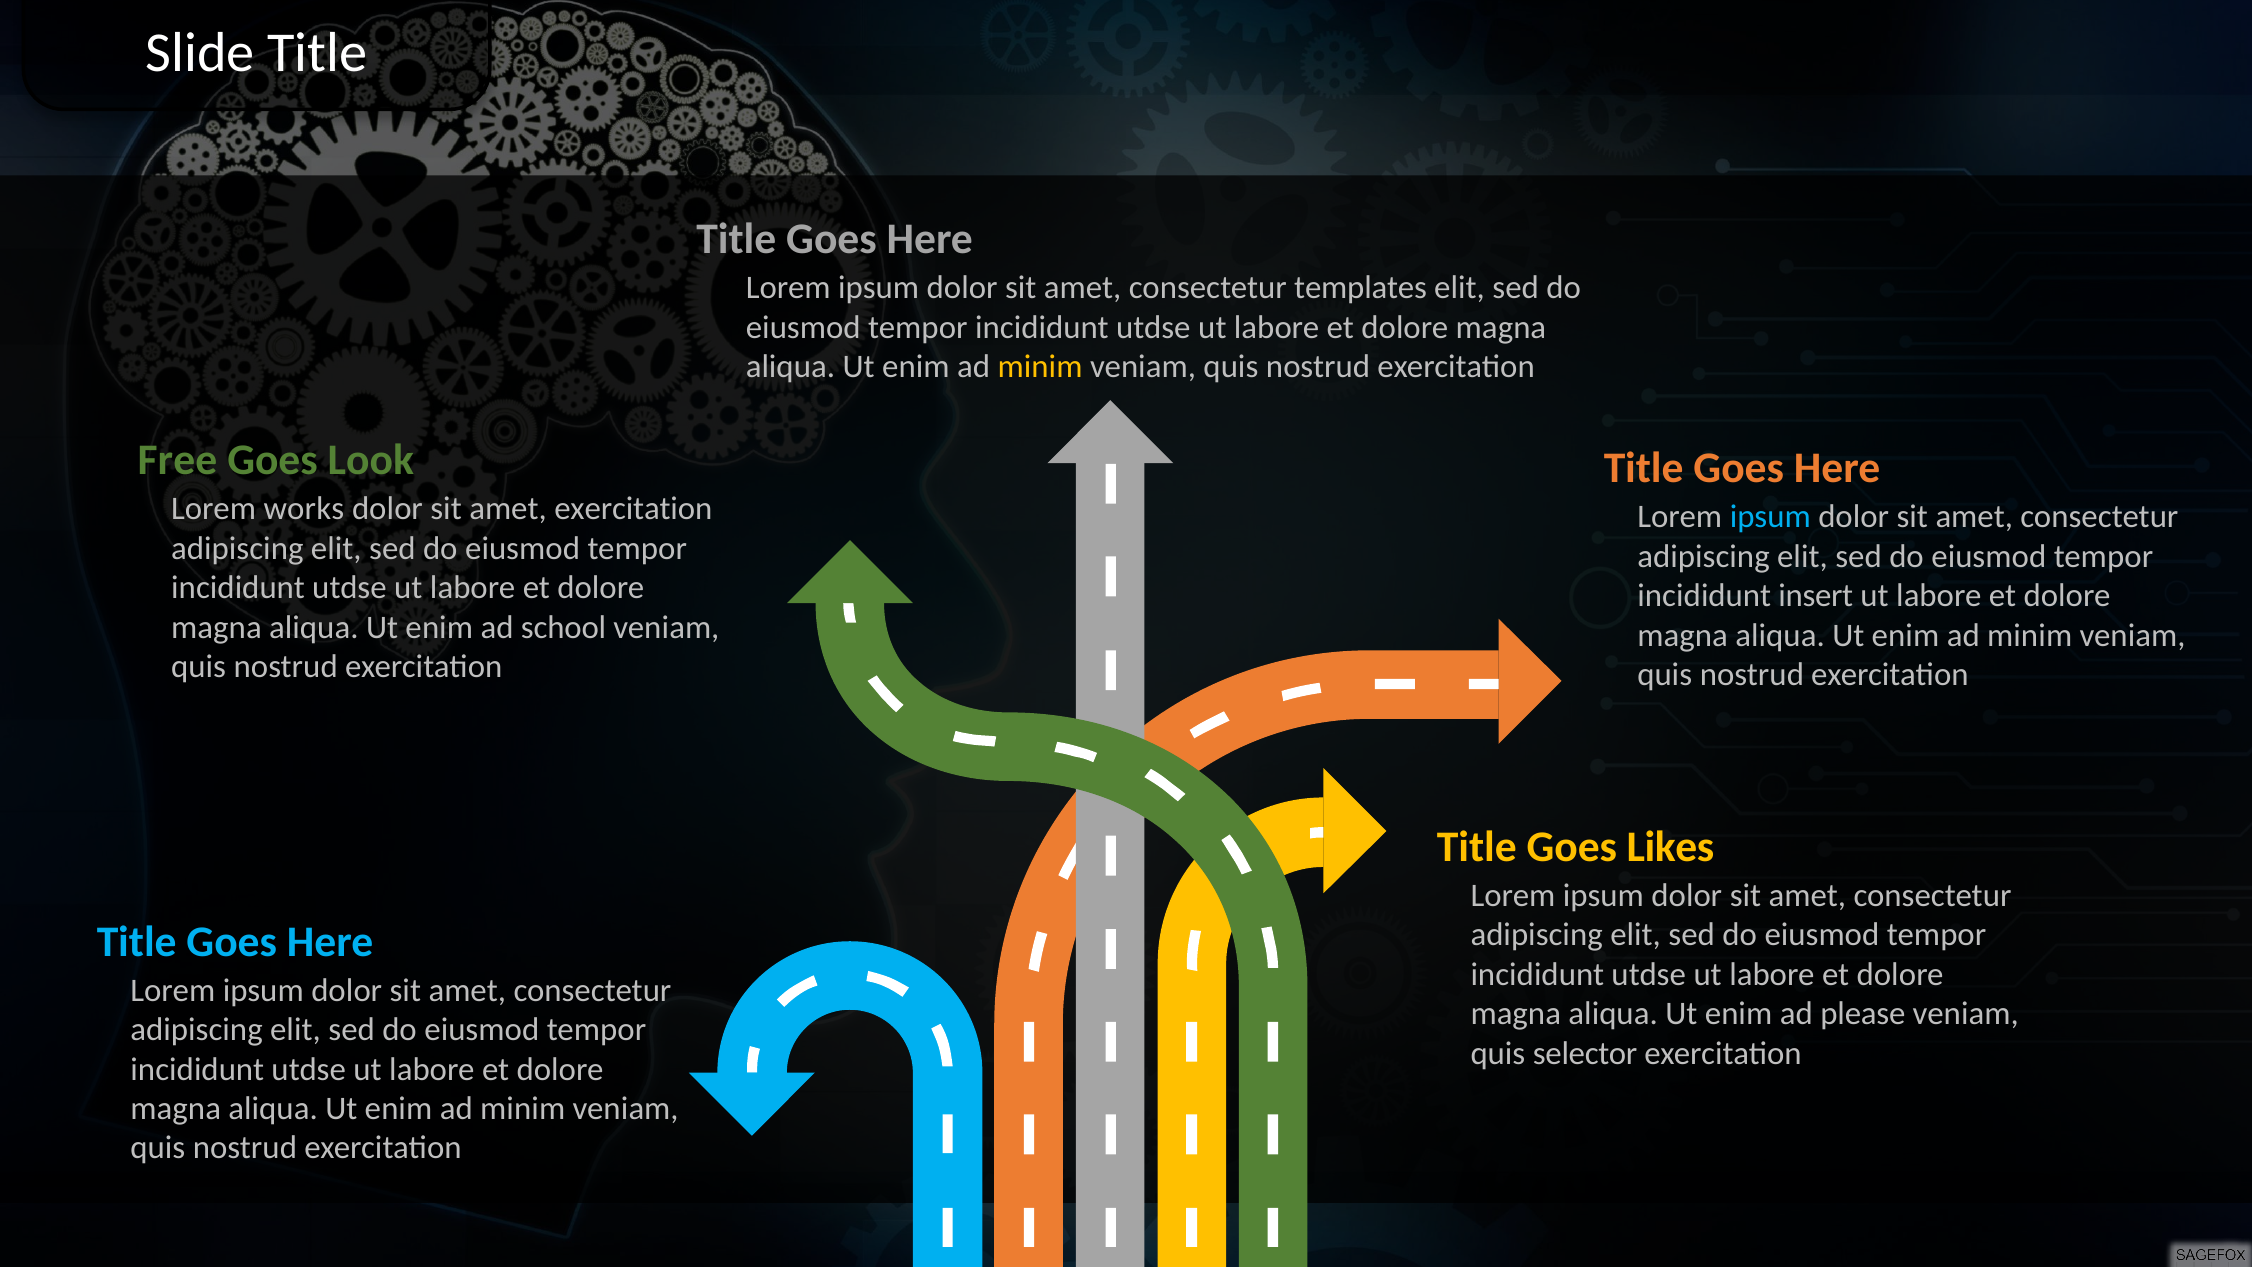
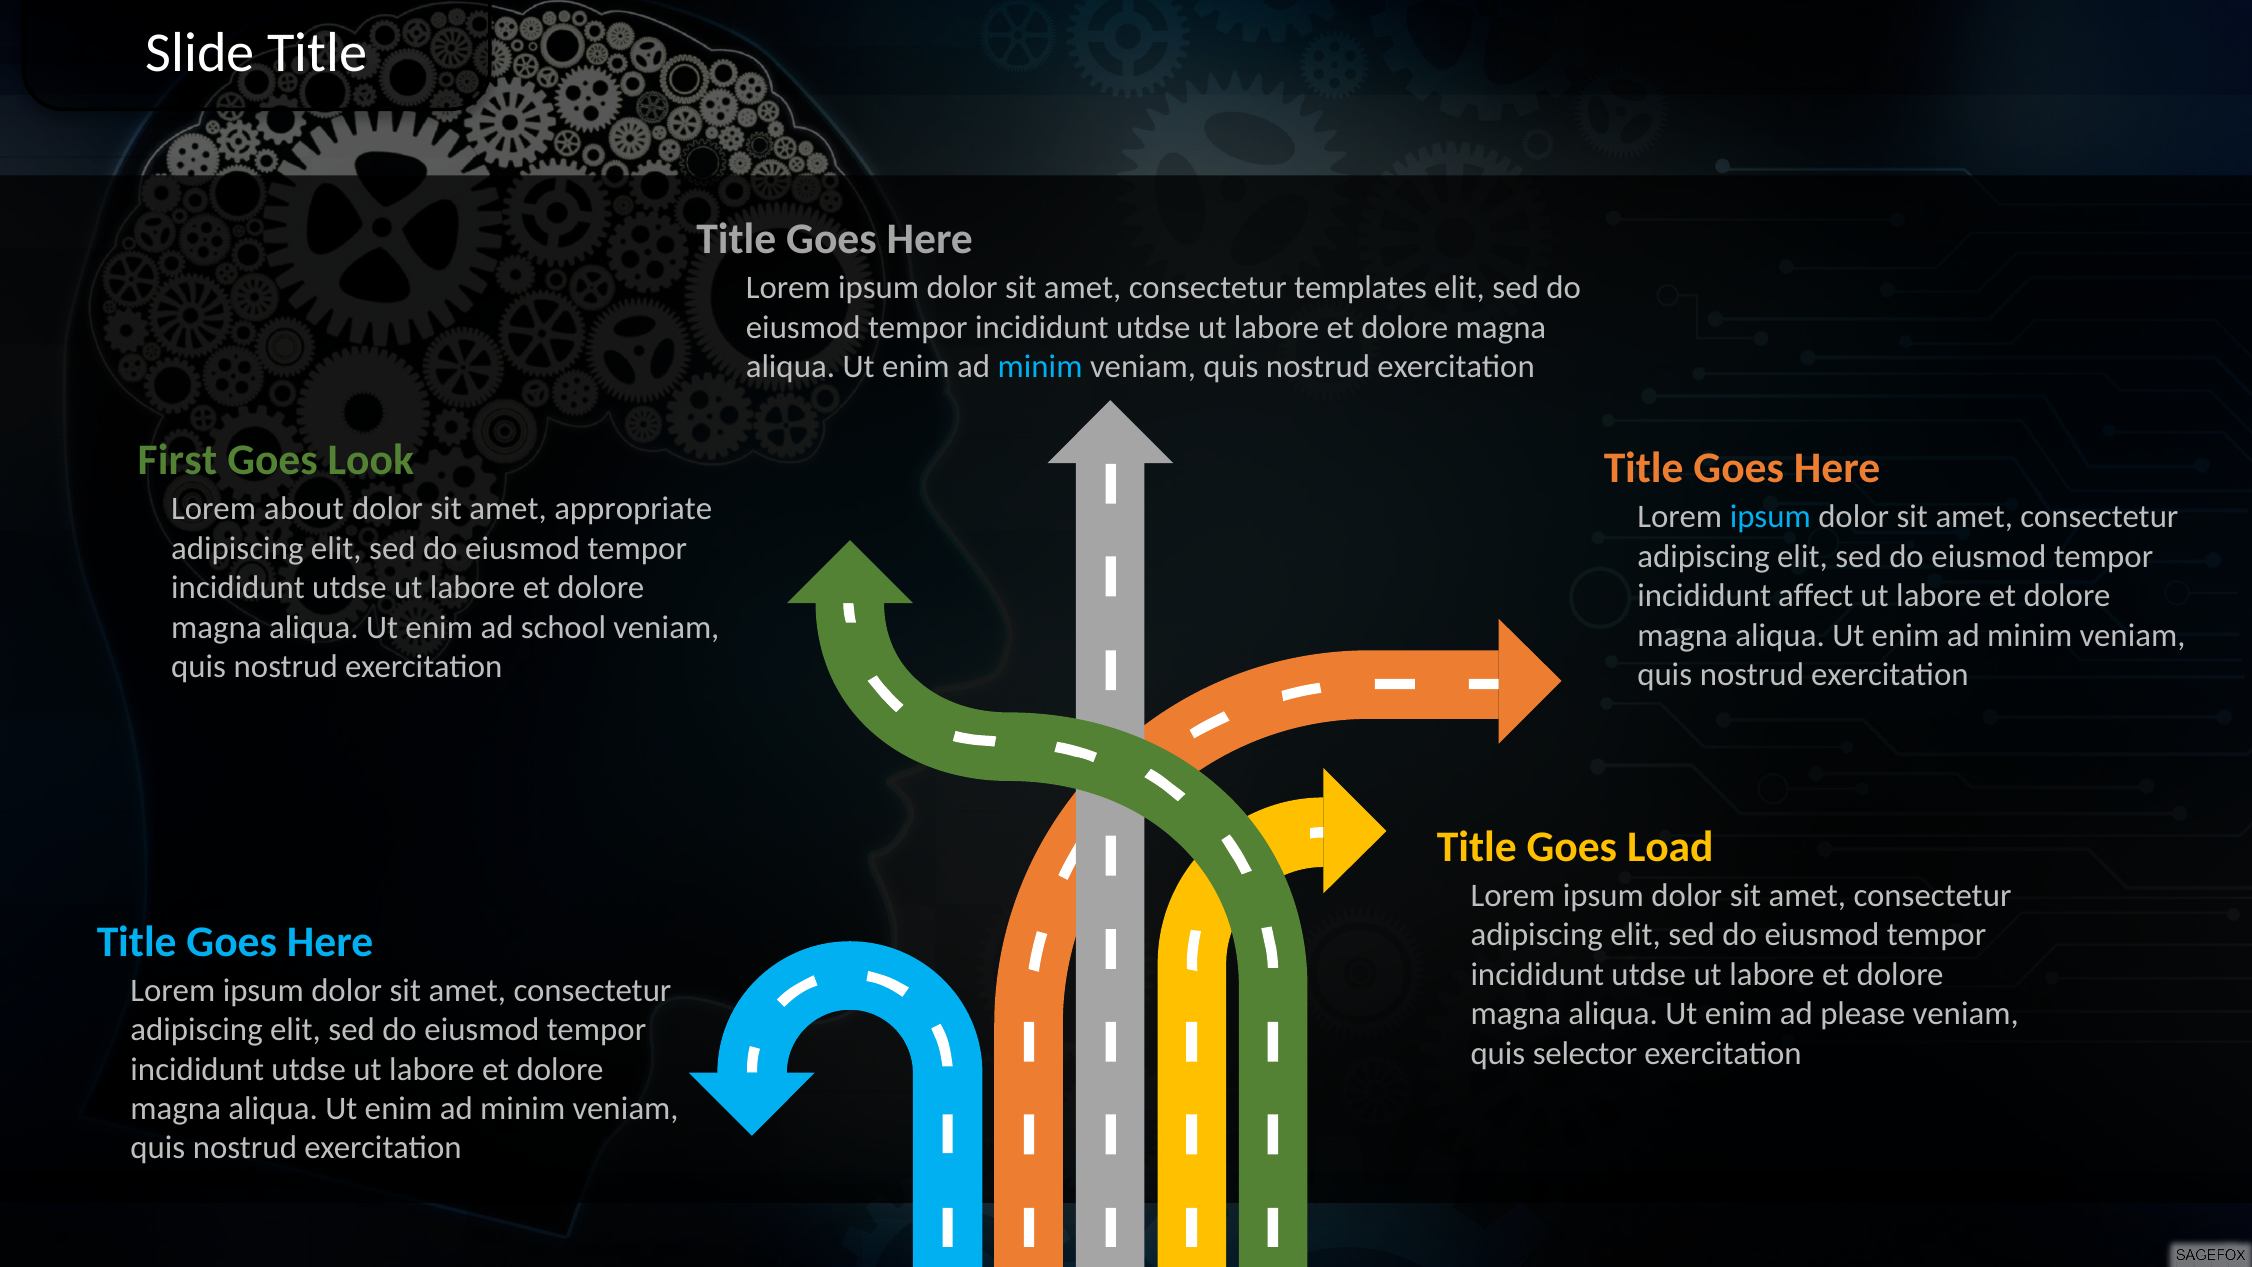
minim colour: yellow -> light blue (1040, 367)
Free: Free -> First (177, 460)
works: works -> about (304, 509)
amet exercitation: exercitation -> appropriate (633, 509)
insert: insert -> affect (1816, 596)
Likes: Likes -> Load (1670, 847)
